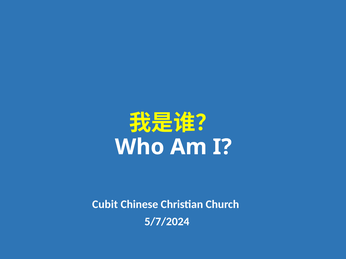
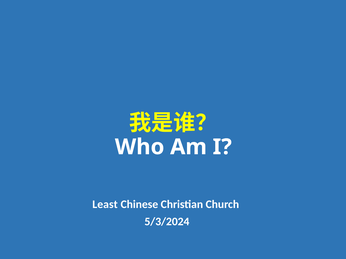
Cubit: Cubit -> Least (105, 205)
5/7/2024: 5/7/2024 -> 5/3/2024 (167, 222)
